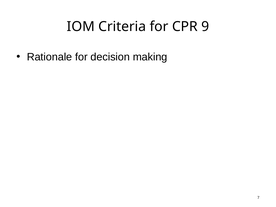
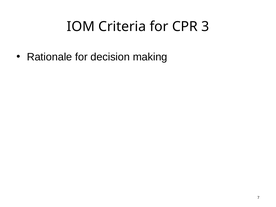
9: 9 -> 3 (205, 27)
